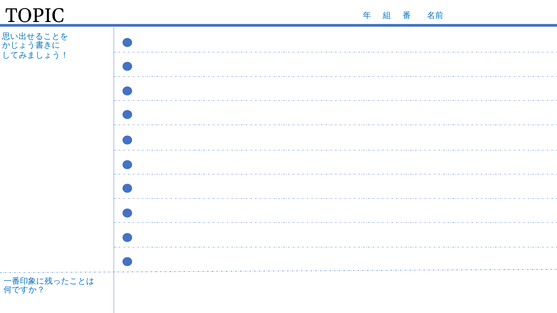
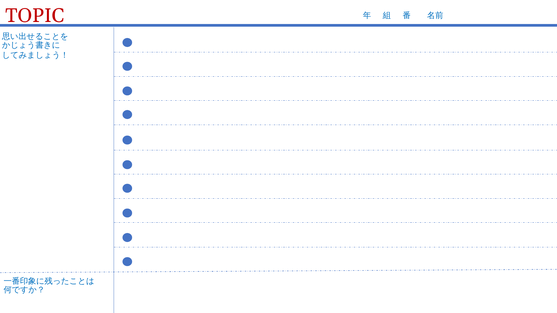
TOPIC colour: black -> red (35, 16)
